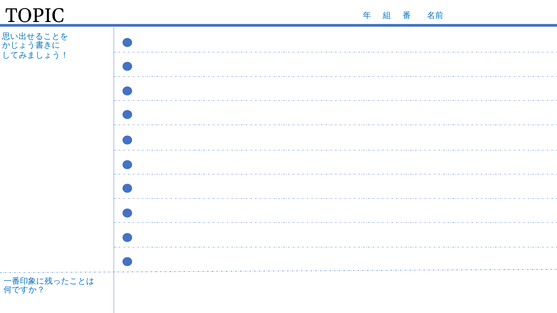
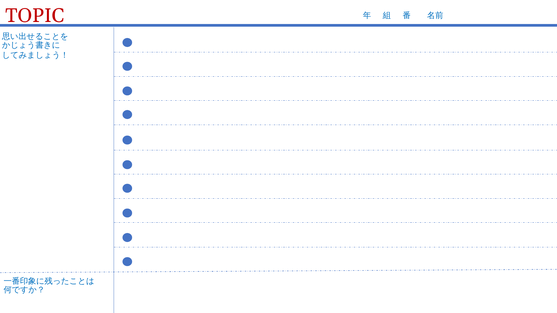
TOPIC colour: black -> red (35, 16)
